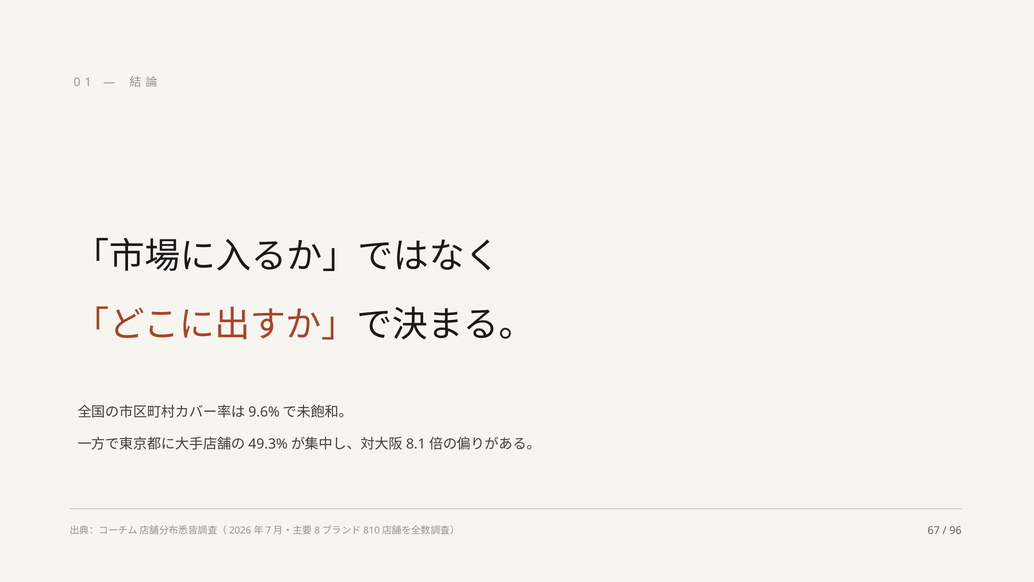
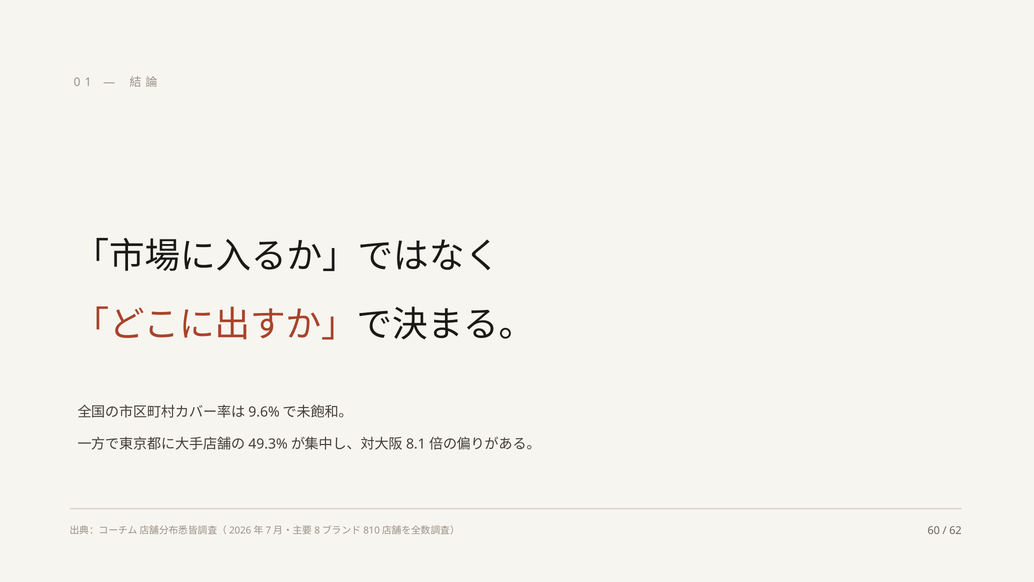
67: 67 -> 60 (934, 530)
96: 96 -> 62 (955, 530)
